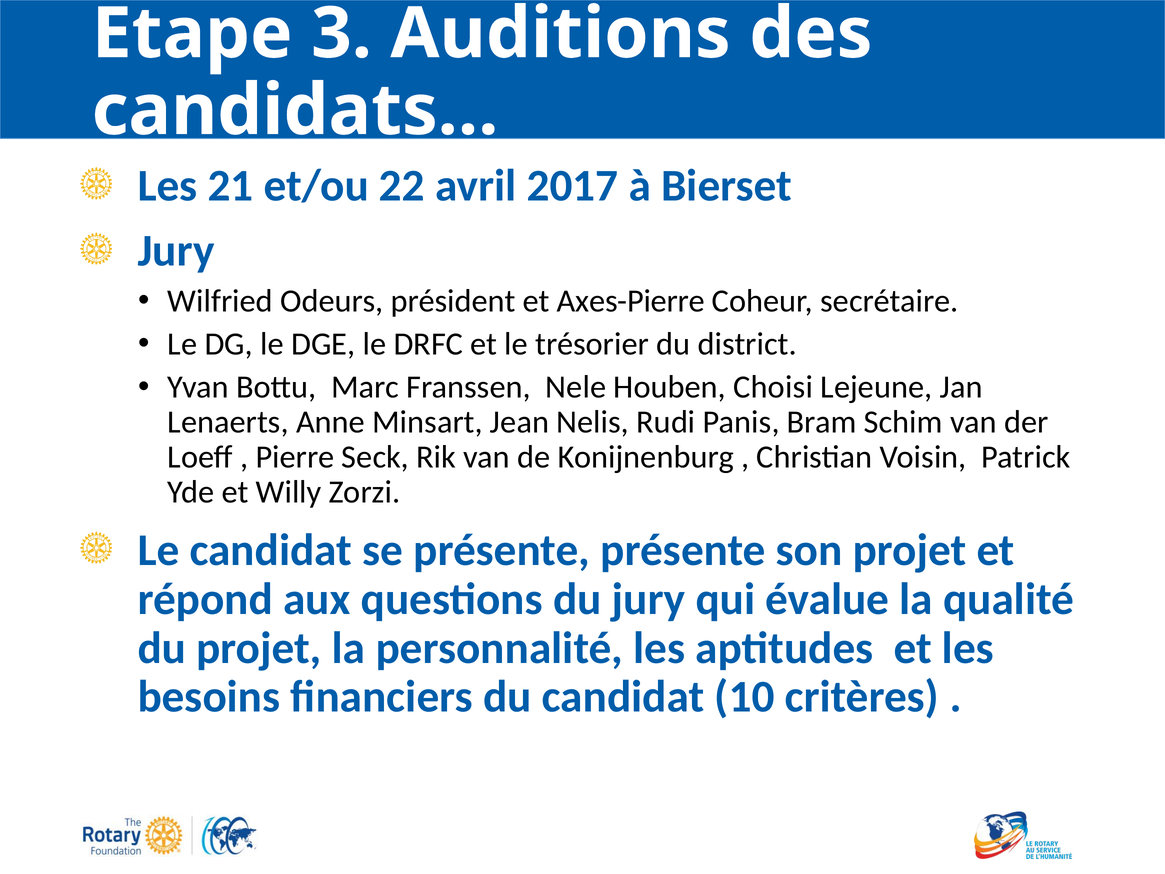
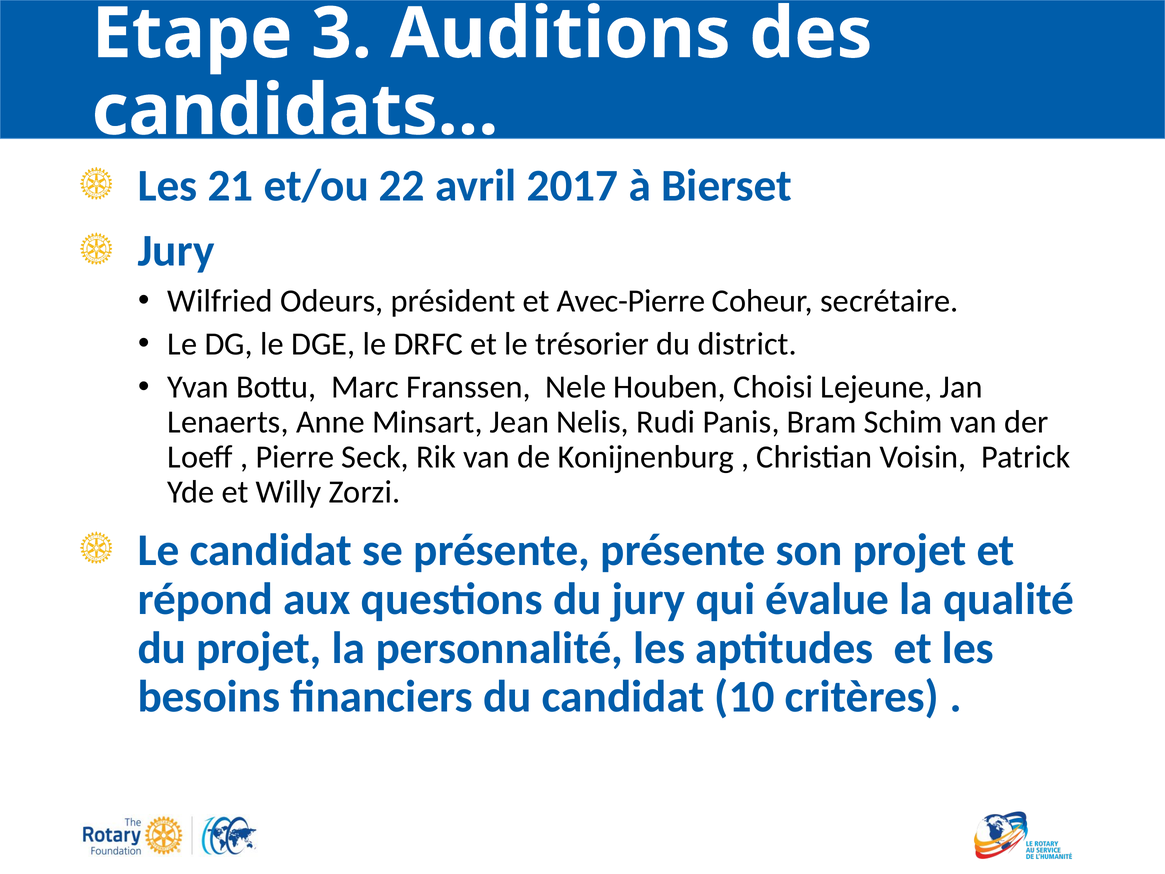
Axes-Pierre: Axes-Pierre -> Avec-Pierre (631, 301)
